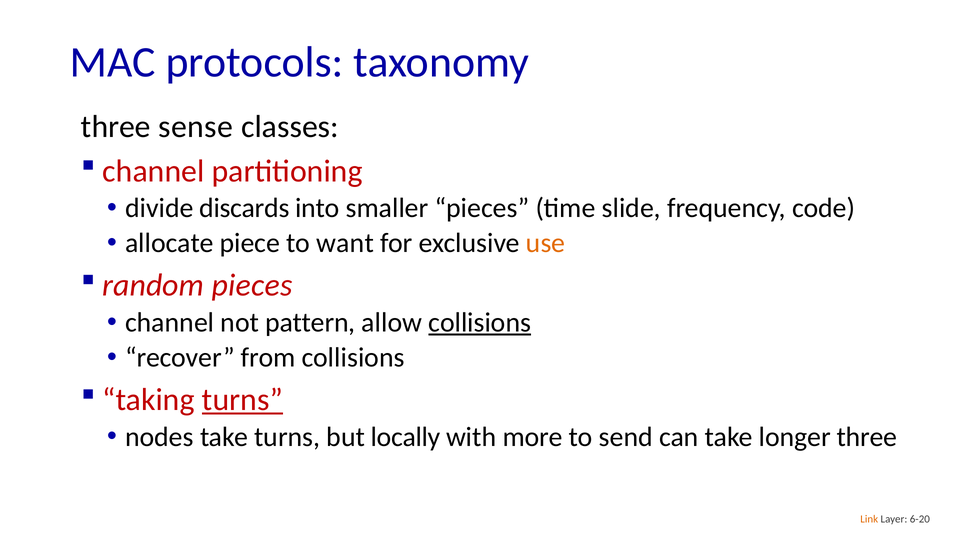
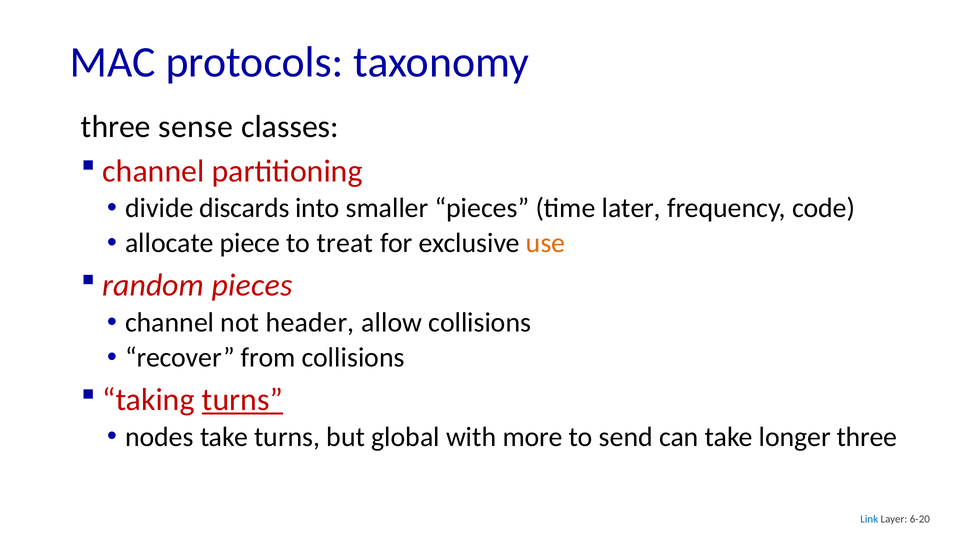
slide: slide -> later (631, 208)
want: want -> treat (345, 243)
pattern: pattern -> header (310, 323)
collisions underline: present -> none (480, 323)
locally: locally -> global (405, 437)
Link colour: orange -> blue (869, 520)
